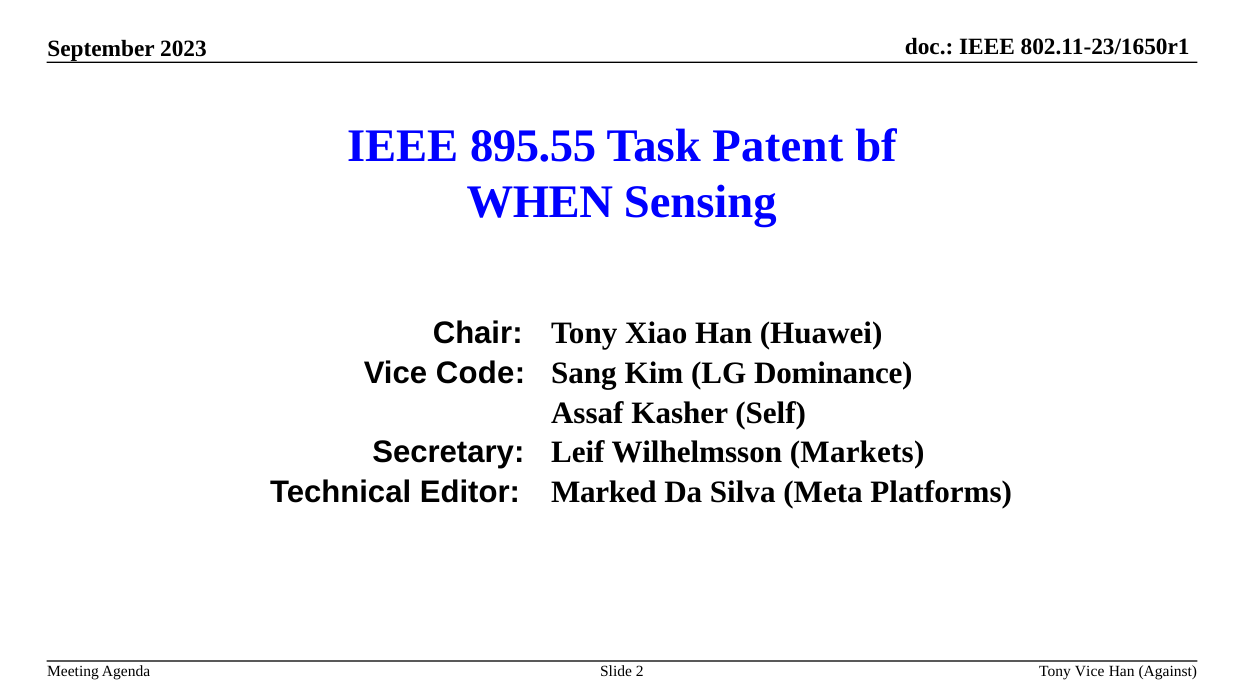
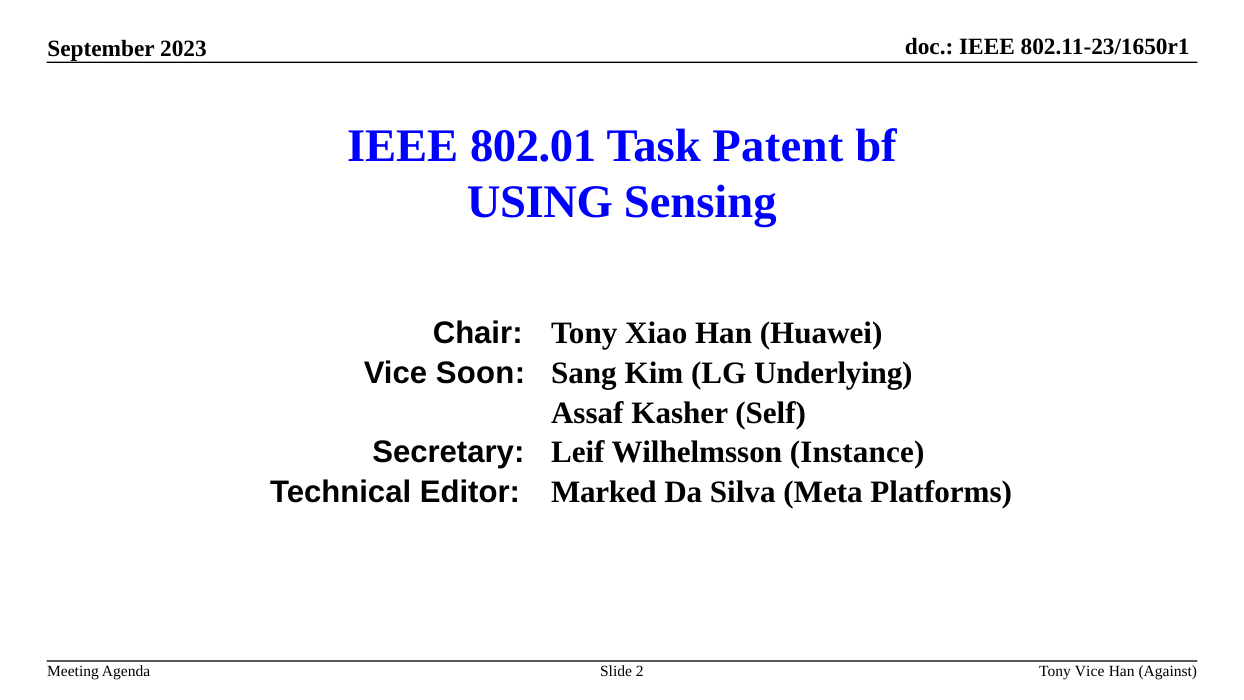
895.55: 895.55 -> 802.01 (533, 146)
WHEN: WHEN -> USING (540, 202)
Code: Code -> Soon (481, 373)
Dominance: Dominance -> Underlying (833, 373)
Markets: Markets -> Instance (857, 453)
